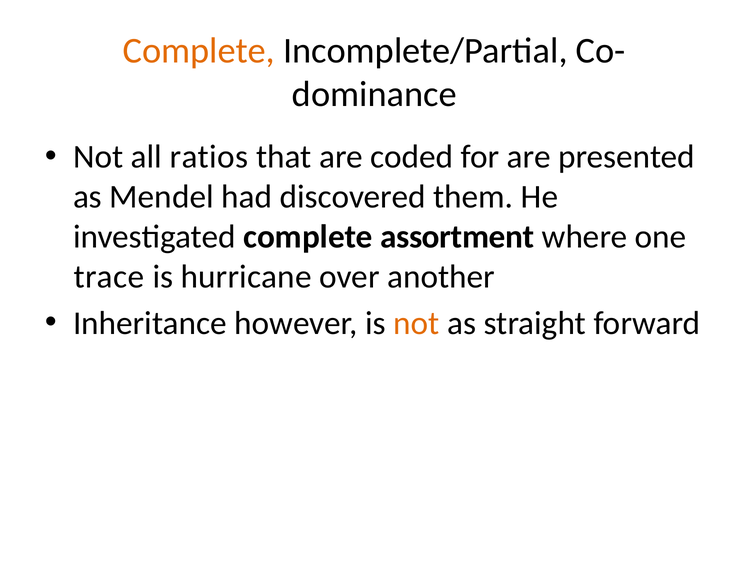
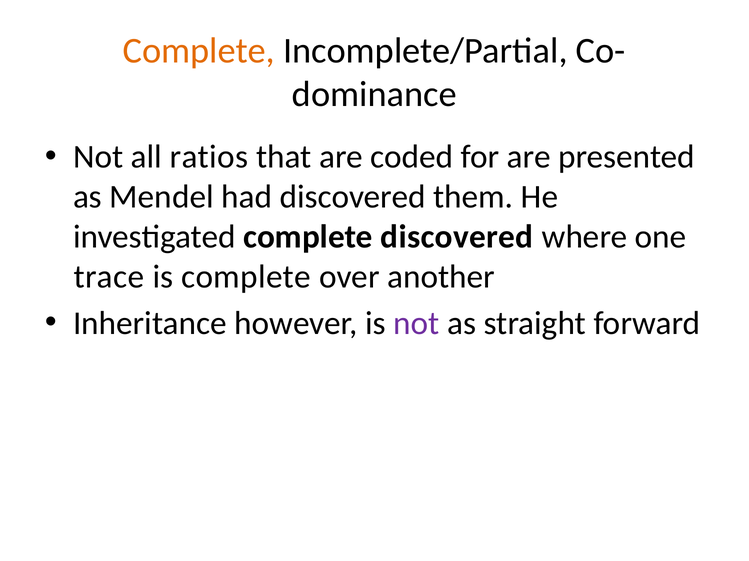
complete assortment: assortment -> discovered (457, 237)
is hurricane: hurricane -> complete (246, 277)
not colour: orange -> purple (416, 324)
